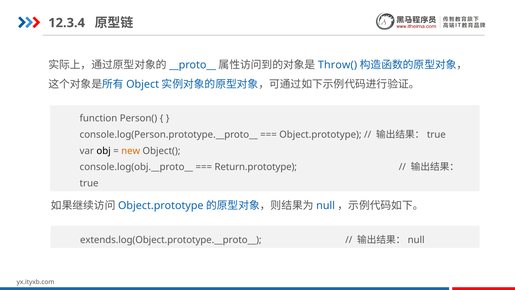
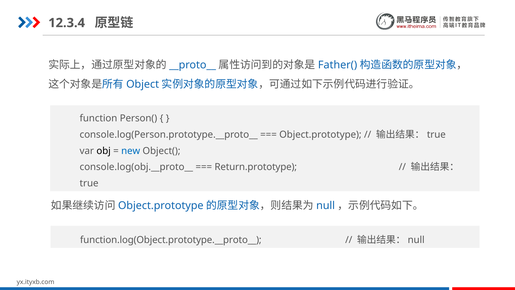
Throw(: Throw( -> Father( (338, 65)
new colour: orange -> blue (131, 151)
extends.log(Object.prototype.__proto__: extends.log(Object.prototype.__proto__ -> function.log(Object.prototype.__proto__ (171, 240)
